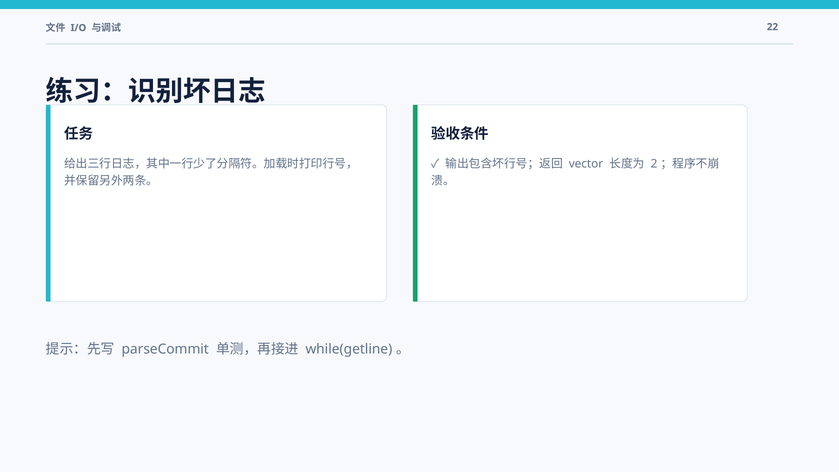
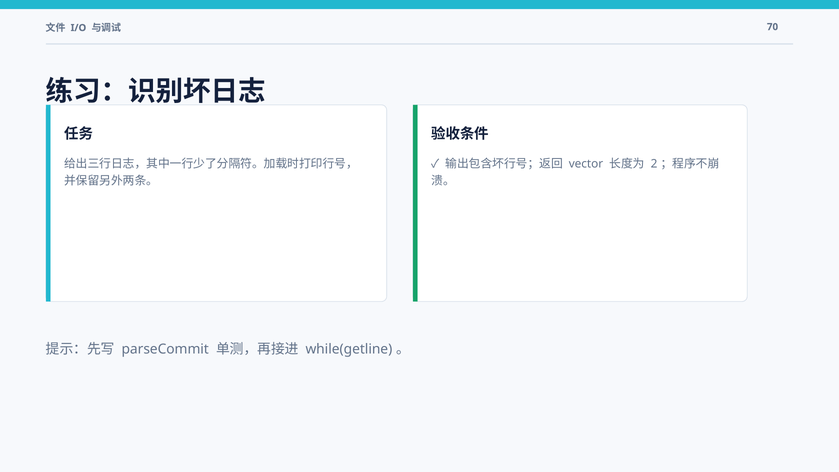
22: 22 -> 70 (772, 27)
